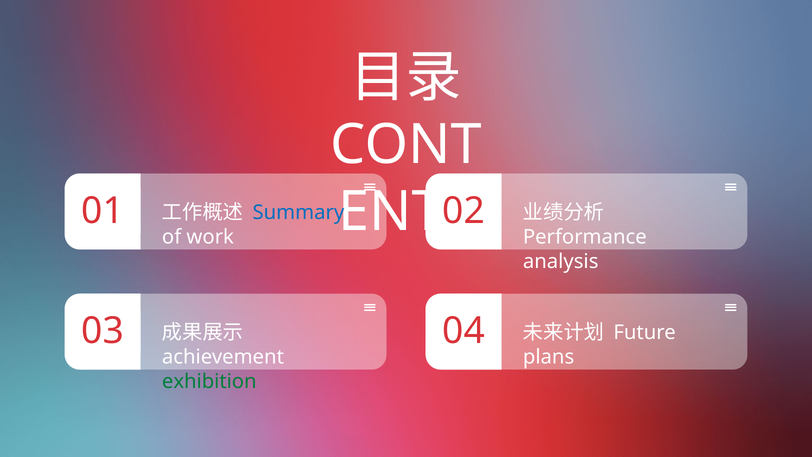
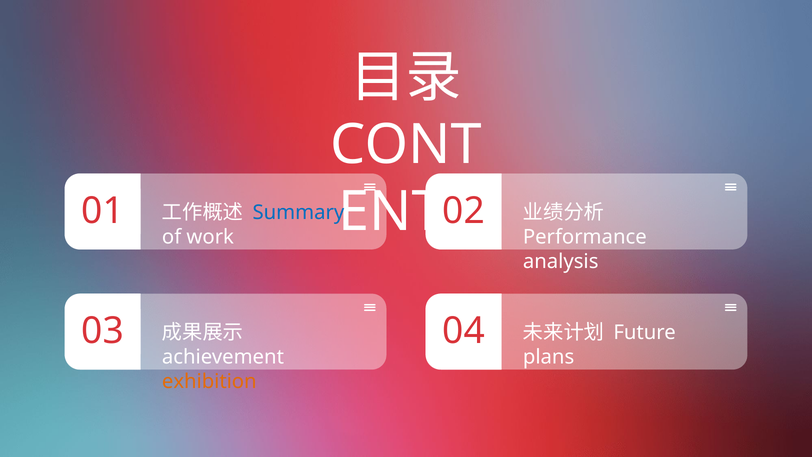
exhibition colour: green -> orange (209, 381)
